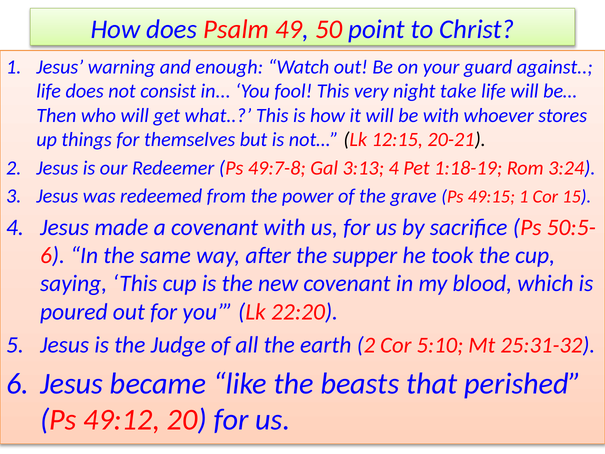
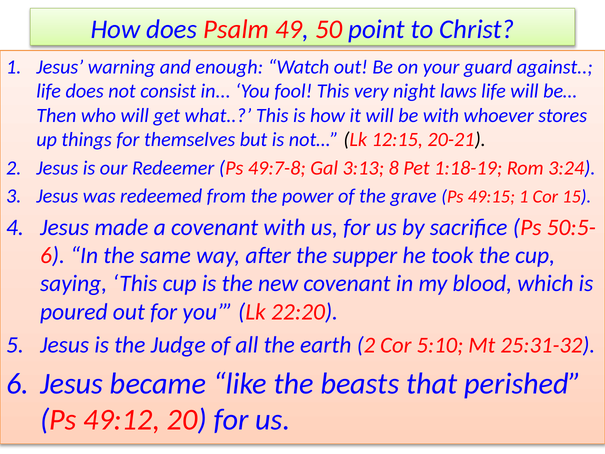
take: take -> laws (458, 91)
3:13 4: 4 -> 8 (394, 168)
